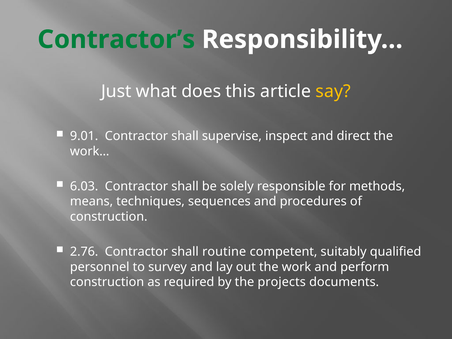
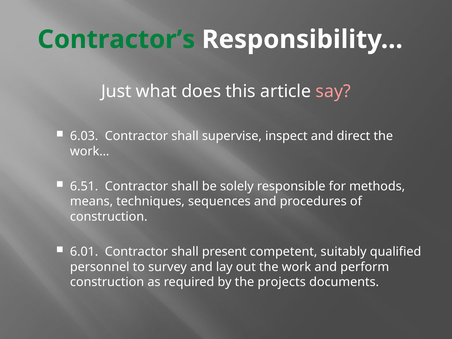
say colour: yellow -> pink (333, 91)
9.01: 9.01 -> 6.03 (84, 136)
6.03: 6.03 -> 6.51 (84, 186)
2.76: 2.76 -> 6.01 (84, 252)
routine: routine -> present (224, 252)
